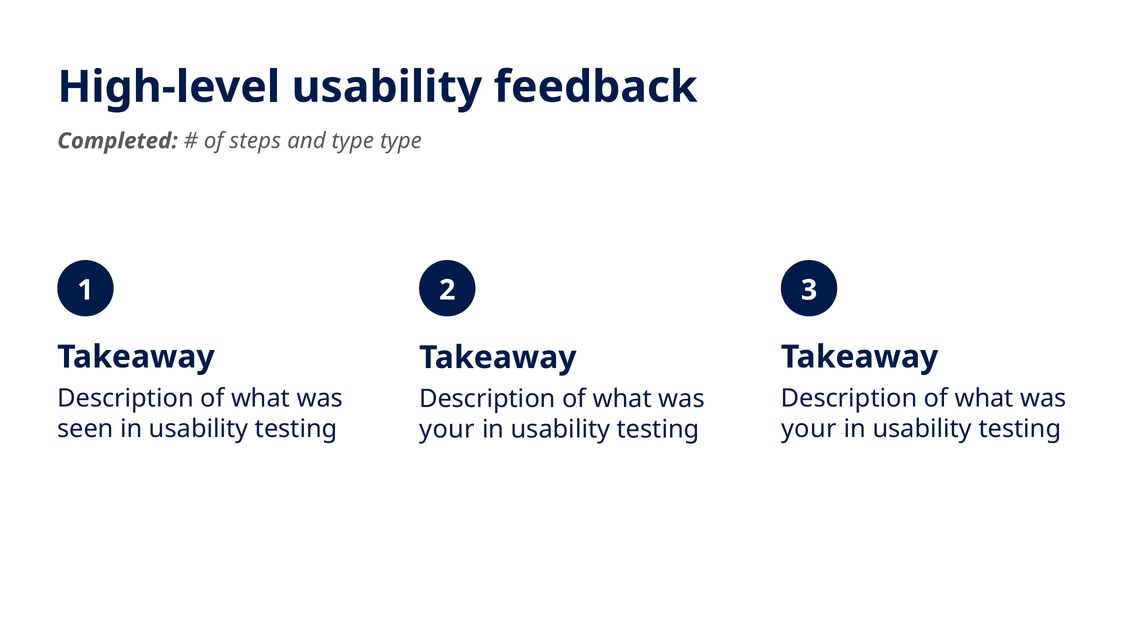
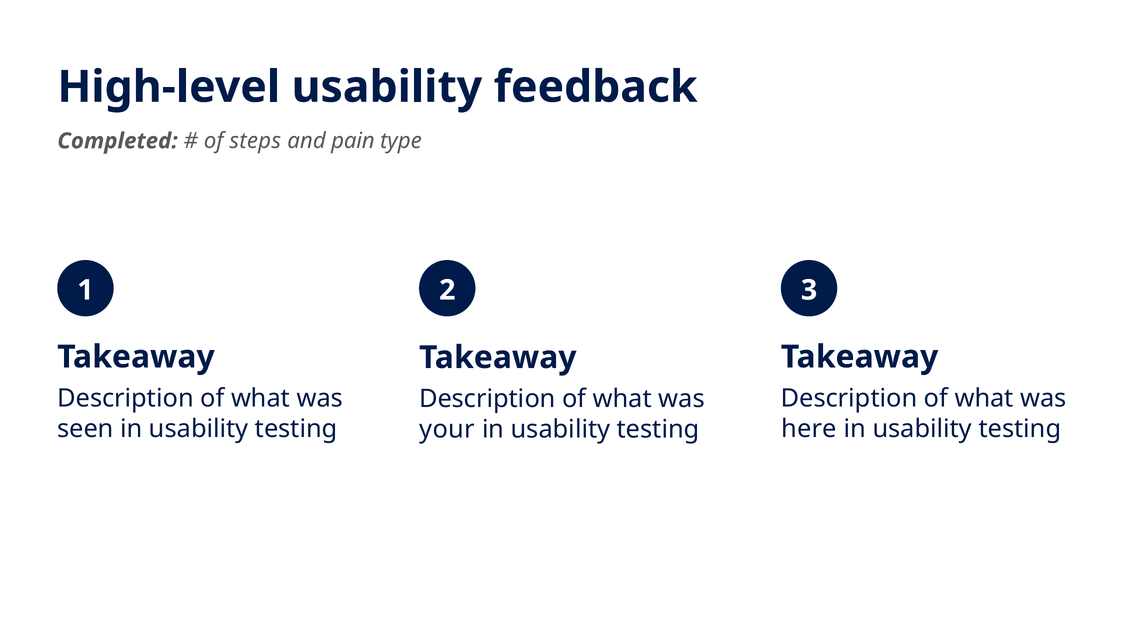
and type: type -> pain (353, 141)
your: your -> here (809, 429)
